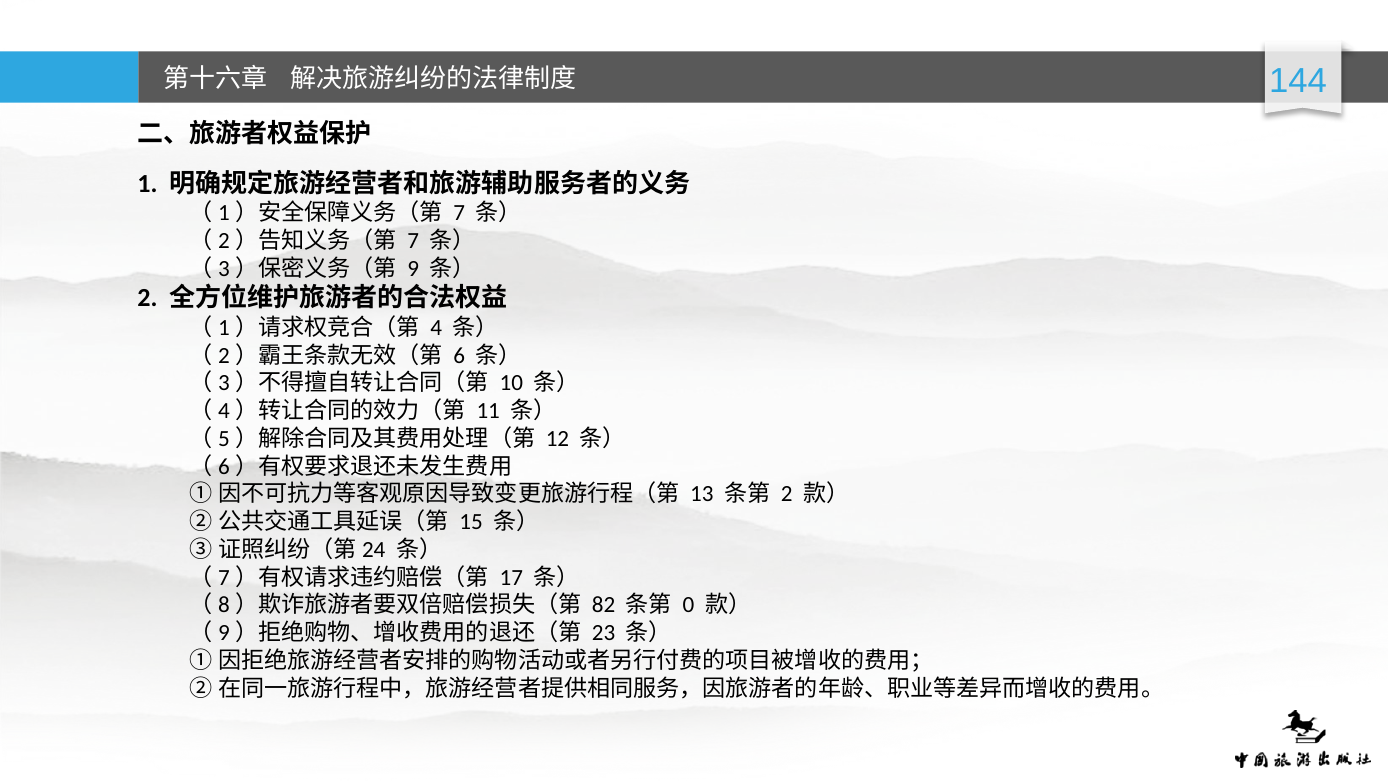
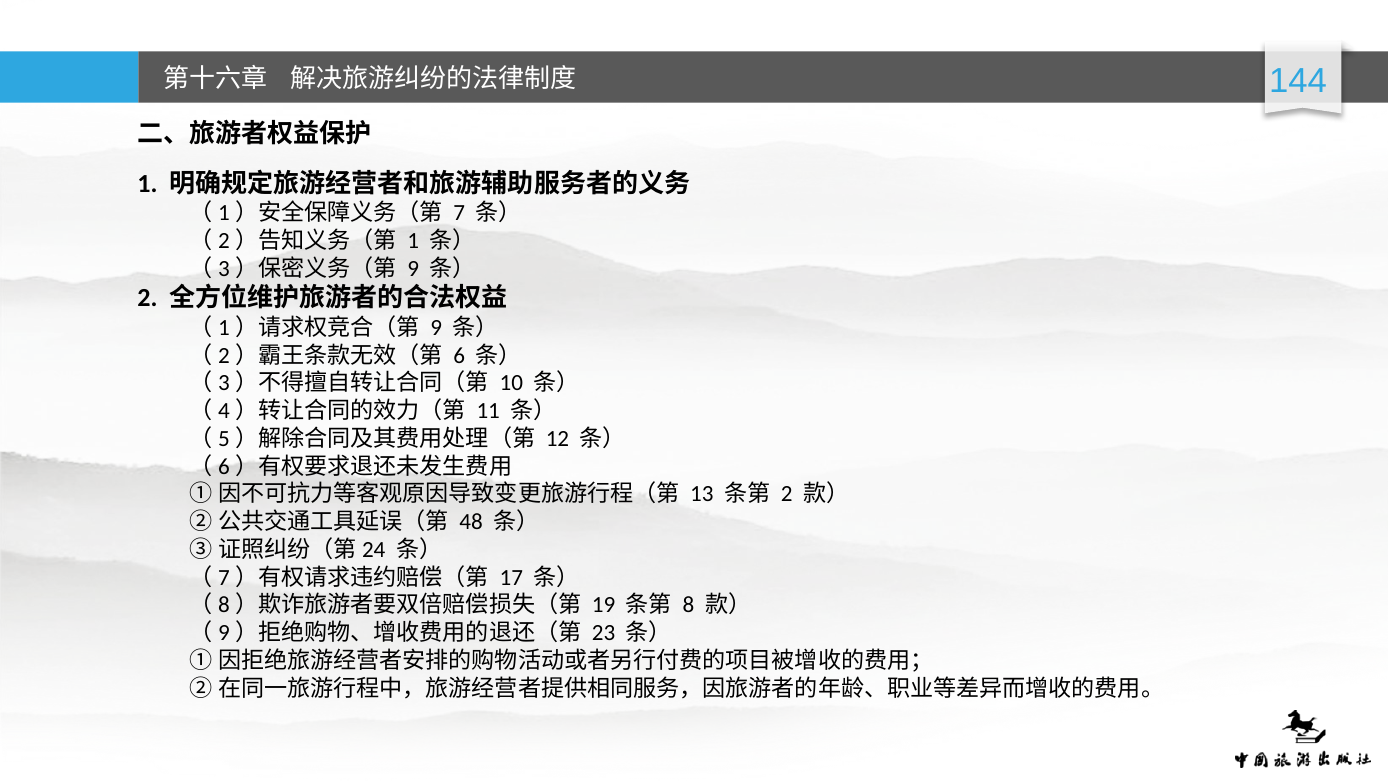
7: 7 -> 1 (413, 241)
4: 4 -> 9 (436, 328)
15: 15 -> 48 (471, 522)
82: 82 -> 19 (604, 605)
0: 0 -> 8 (688, 605)
